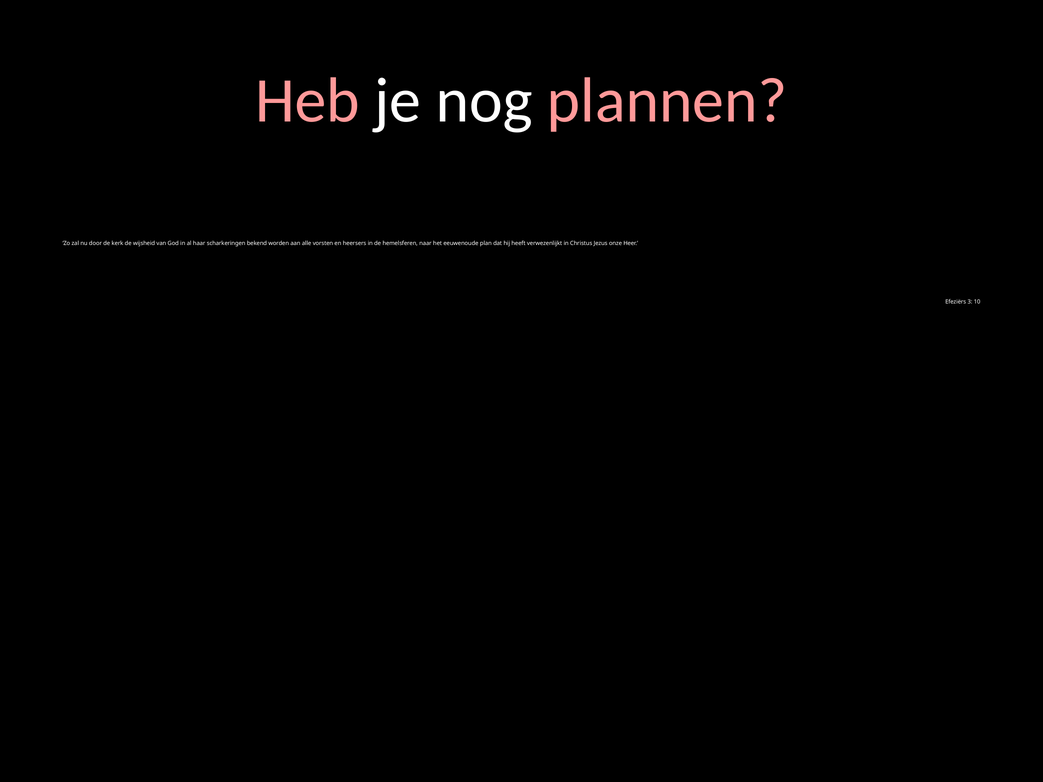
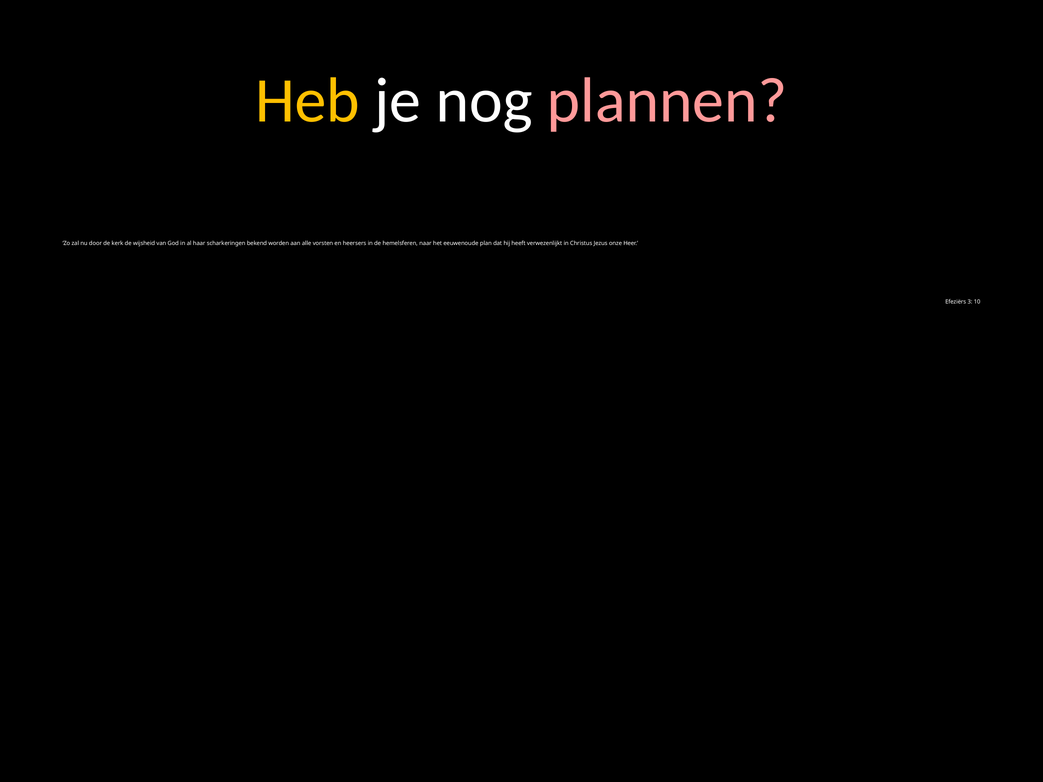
Heb colour: pink -> yellow (307, 101)
